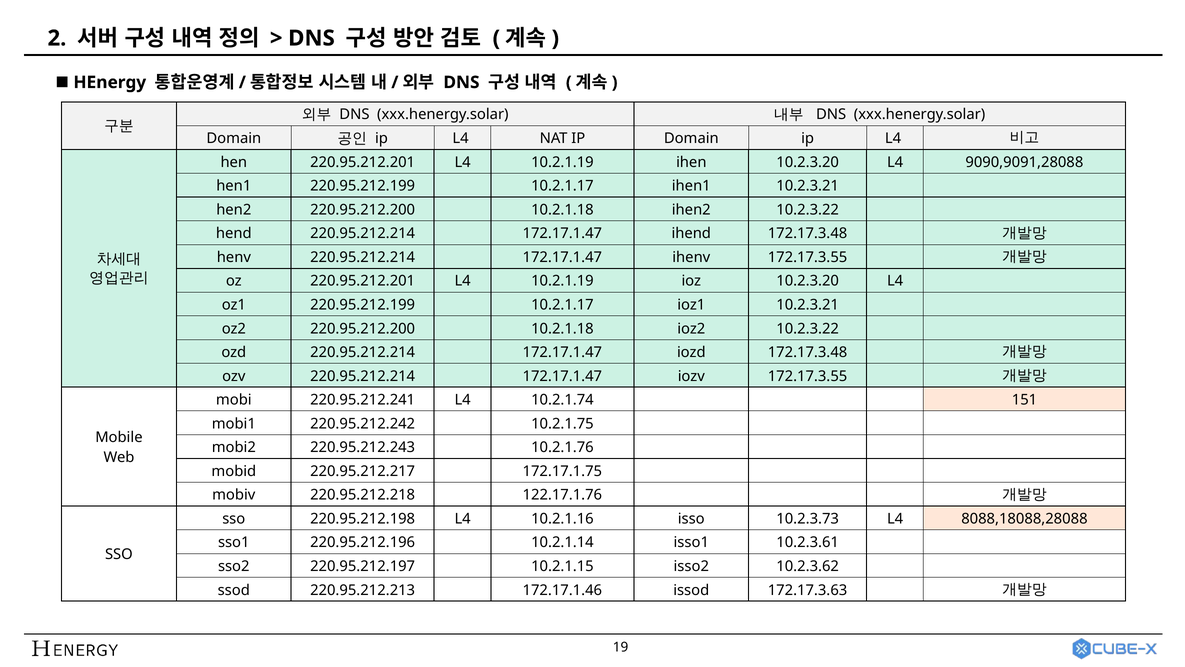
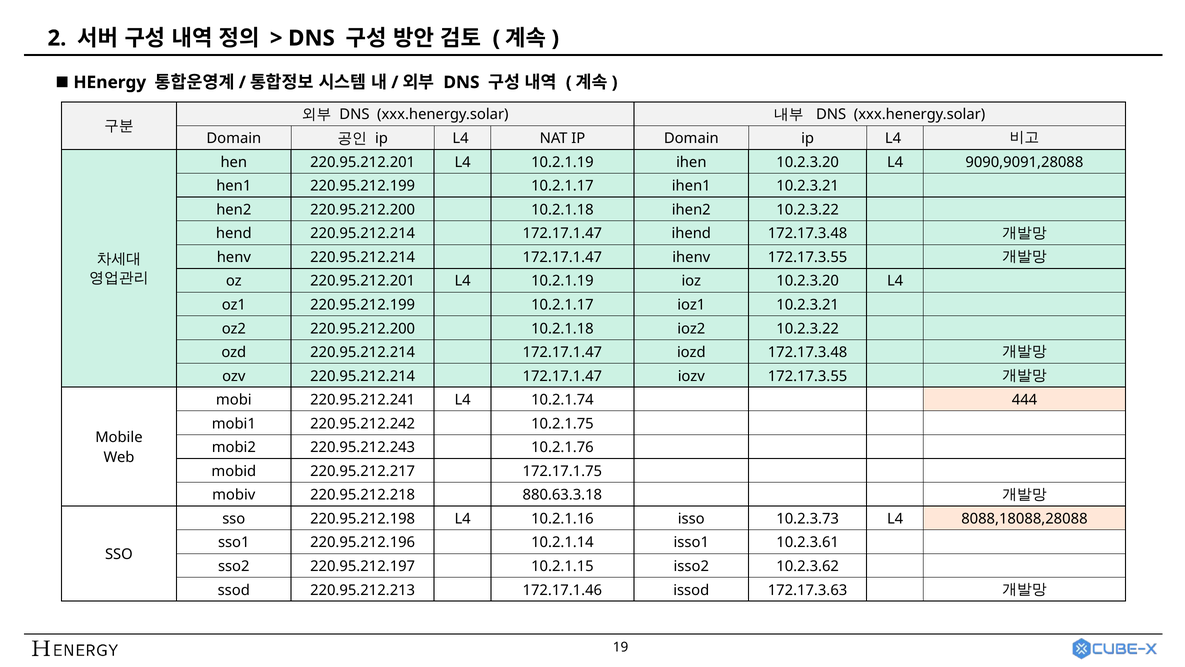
151: 151 -> 444 (1025, 400)
122.17.1.76: 122.17.1.76 -> 880.63.3.18 (562, 495)
